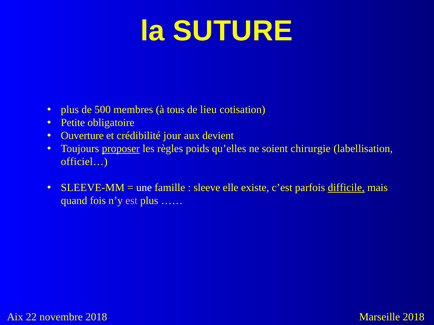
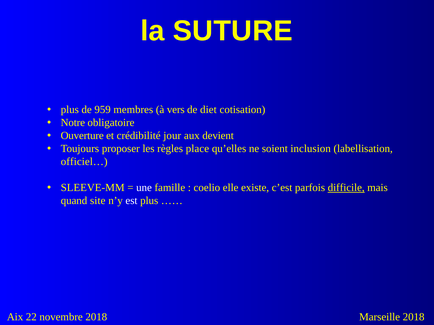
500: 500 -> 959 (103, 110)
tous: tous -> vers (176, 110)
lieu: lieu -> diet (208, 110)
Petite: Petite -> Notre (73, 123)
proposer underline: present -> none (121, 149)
poids: poids -> place (197, 149)
chirurgie: chirurgie -> inclusion (311, 149)
sleeve: sleeve -> coelio (207, 188)
fois: fois -> site (98, 201)
est colour: pink -> white (131, 201)
